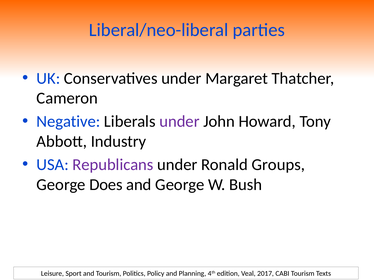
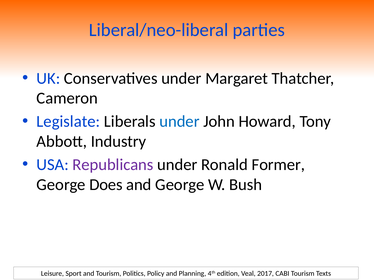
Negative: Negative -> Legislate (68, 122)
under colour: purple -> blue (179, 122)
Groups: Groups -> Former (278, 165)
